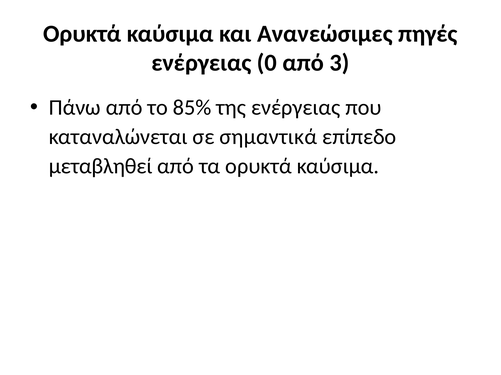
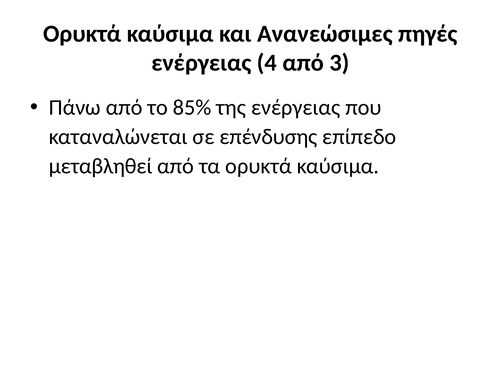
0: 0 -> 4 (267, 63)
σημαντικά: σημαντικά -> επένδυσης (268, 137)
